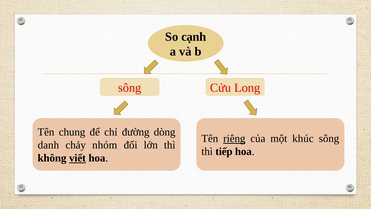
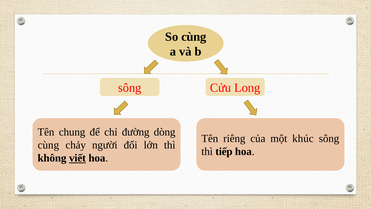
So cạnh: cạnh -> cùng (194, 37)
riêng underline: present -> none (234, 138)
danh: danh -> cùng (48, 145)
nhóm: nhóm -> người (105, 145)
